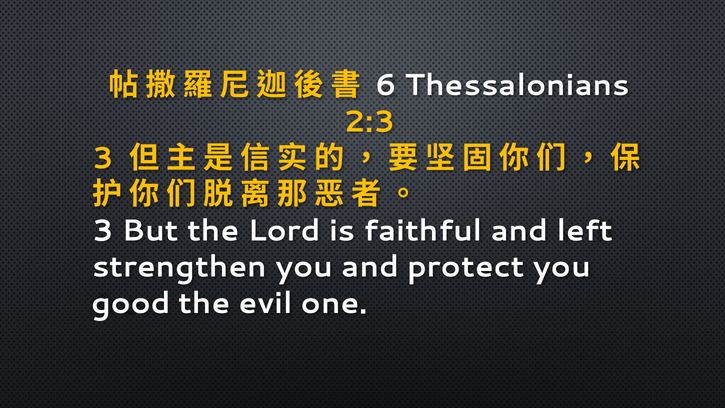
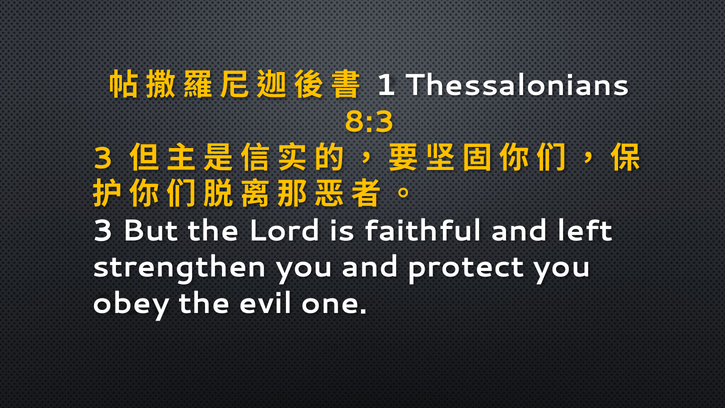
6: 6 -> 1 (386, 85)
2:3: 2:3 -> 8:3 (369, 122)
good: good -> obey (131, 303)
